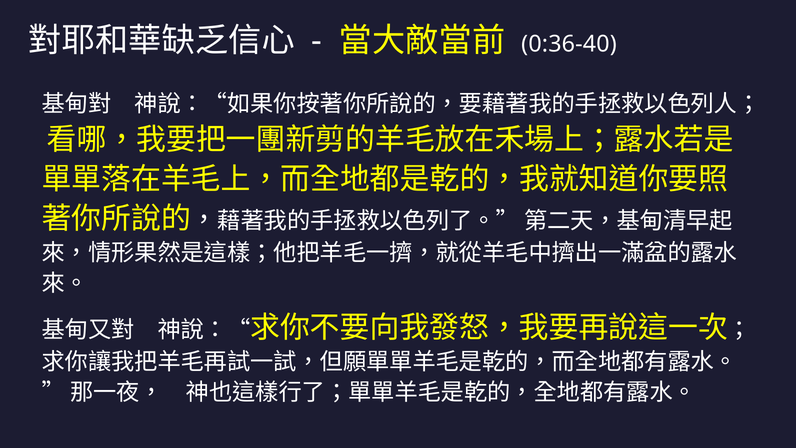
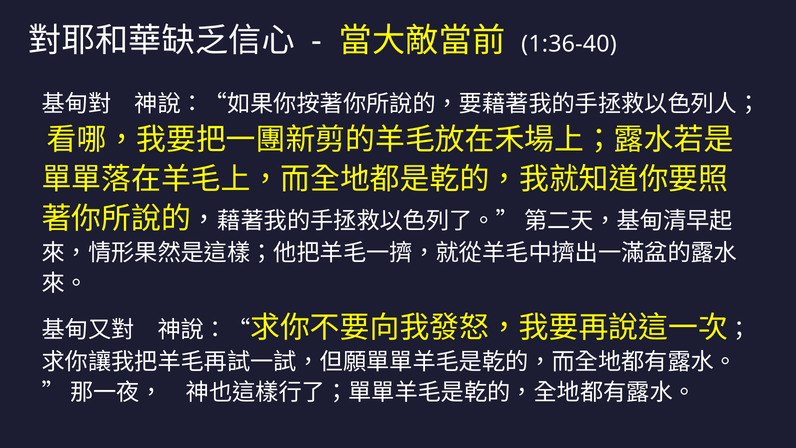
0:36-40: 0:36-40 -> 1:36-40 (569, 44)
